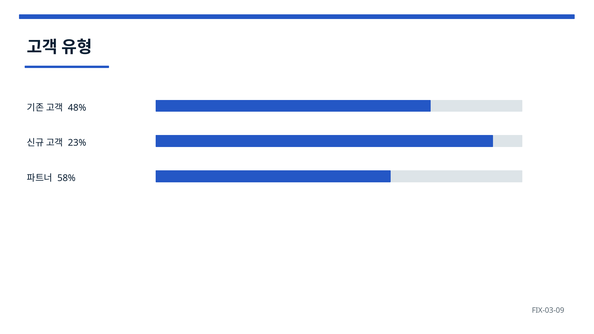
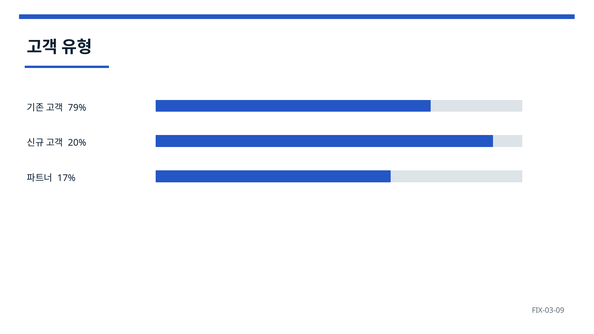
48%: 48% -> 79% (77, 108)
23%: 23% -> 20% (77, 143)
58%: 58% -> 17% (66, 178)
